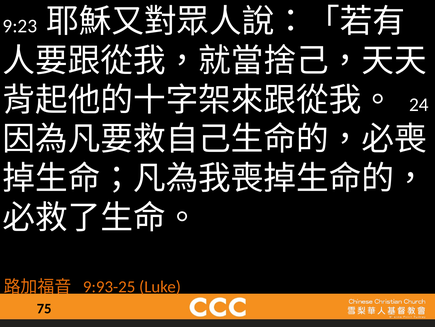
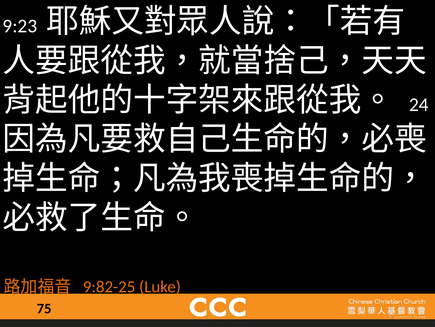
9:93-25: 9:93-25 -> 9:82-25 (109, 286)
